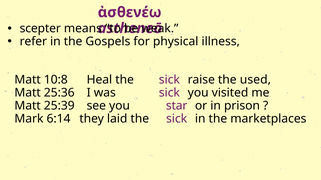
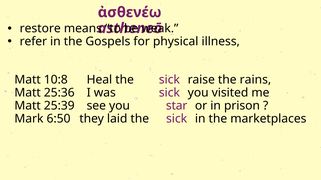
scepter: scepter -> restore (40, 29)
used: used -> rains (255, 80)
6:14: 6:14 -> 6:50 (59, 119)
